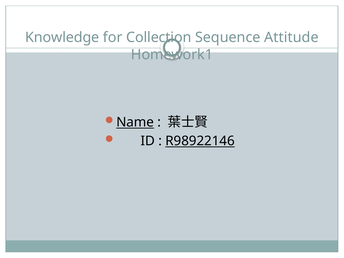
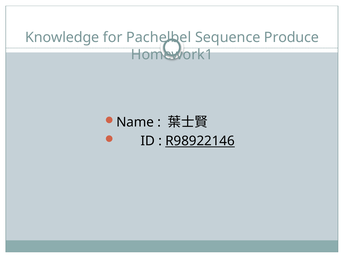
Collection: Collection -> Pachelbel (159, 37)
Attitude: Attitude -> Produce (292, 37)
Name underline: present -> none (135, 122)
